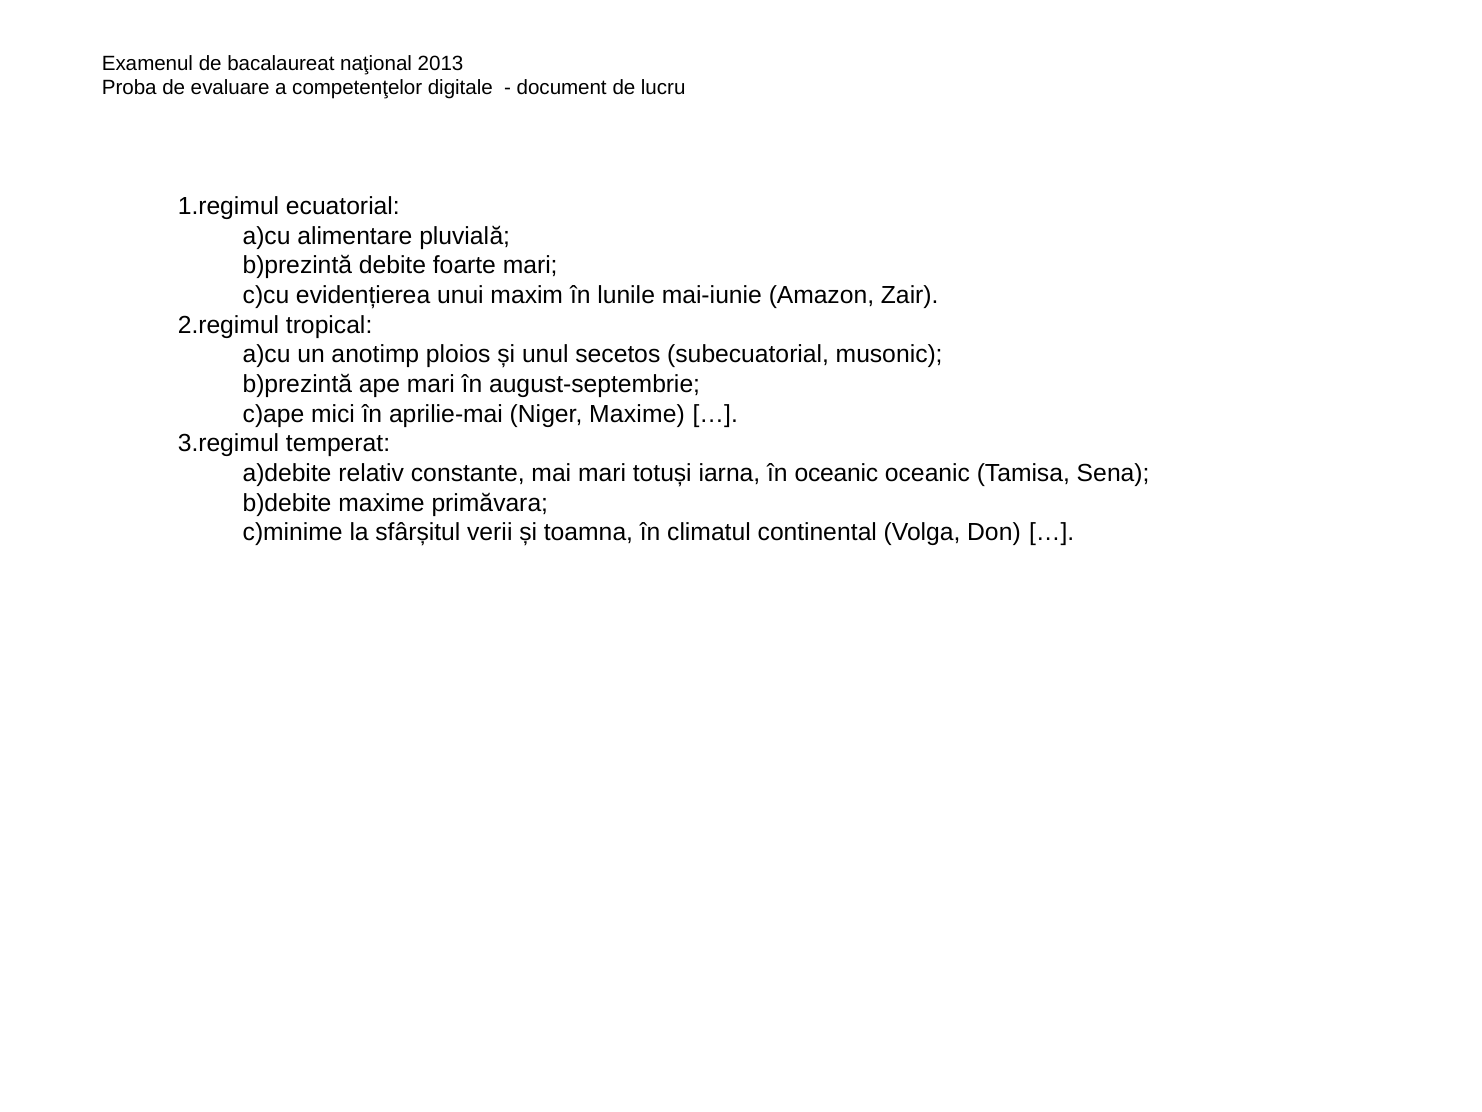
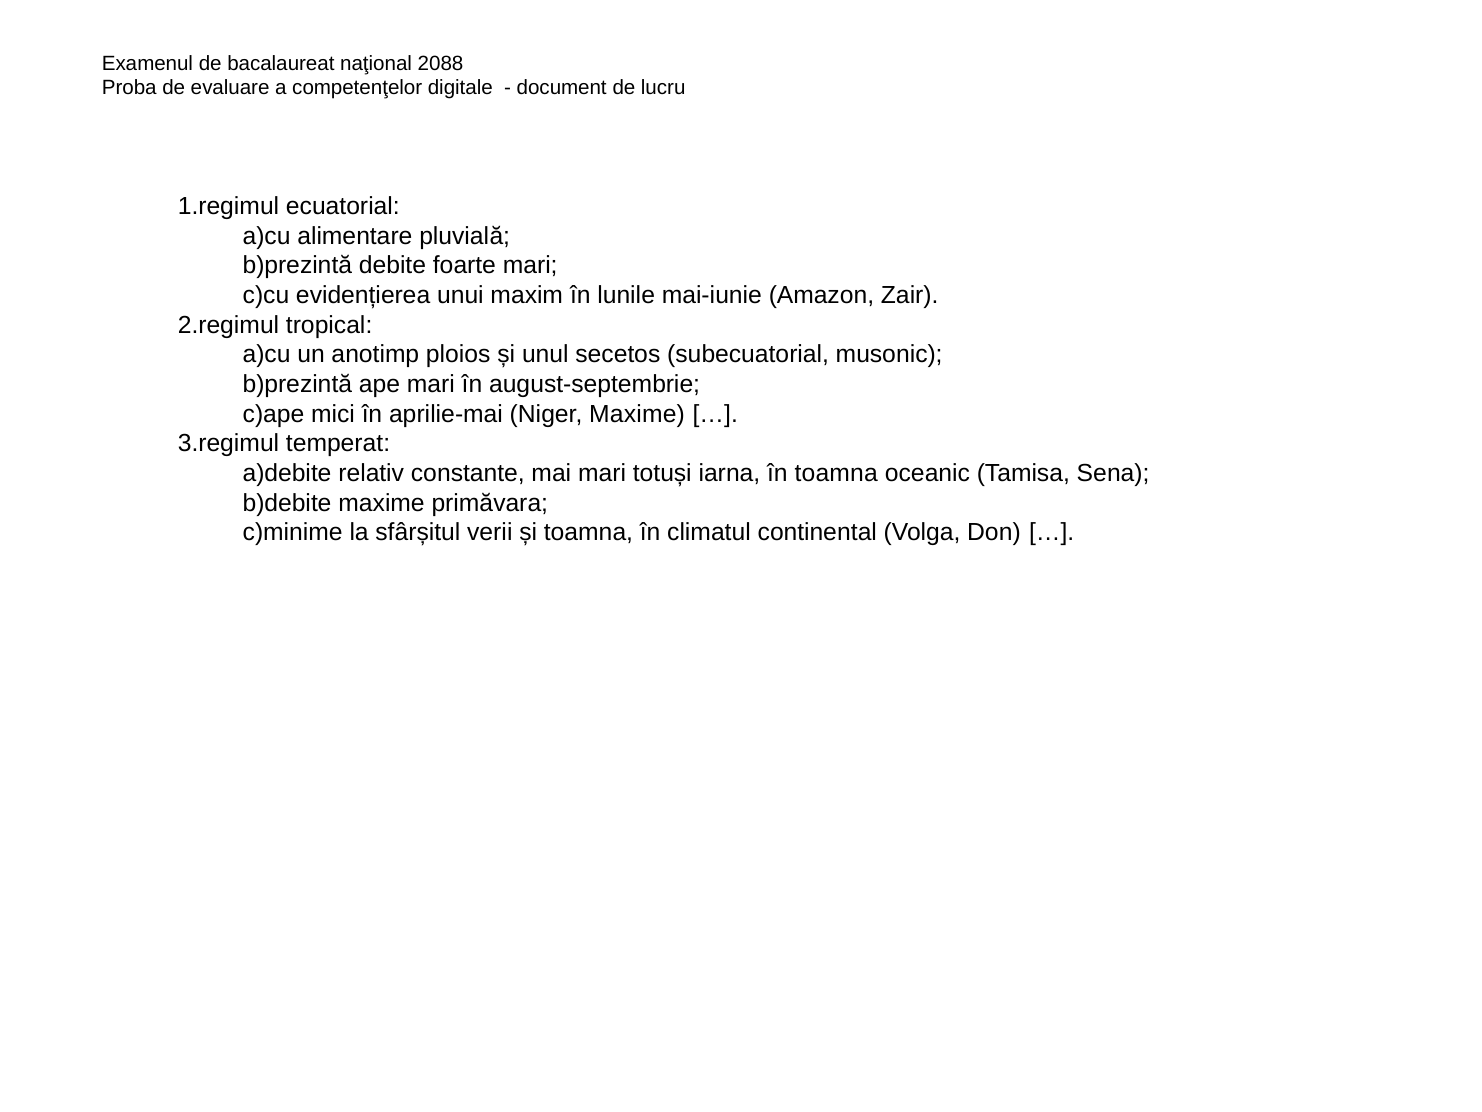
2013: 2013 -> 2088 (441, 63)
în oceanic: oceanic -> toamna (836, 473)
